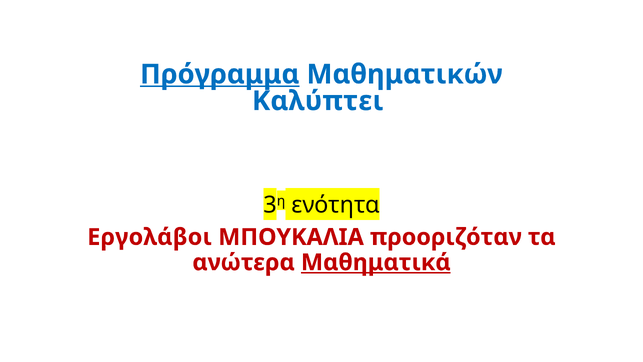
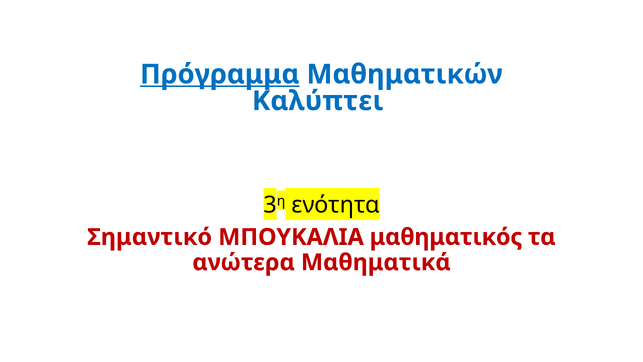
Εργολάβοι: Εργολάβοι -> Σημαντικό (150, 237)
προοριζόταν: προοριζόταν -> μαθηματικός (446, 237)
Μαθηματικά underline: present -> none (376, 262)
